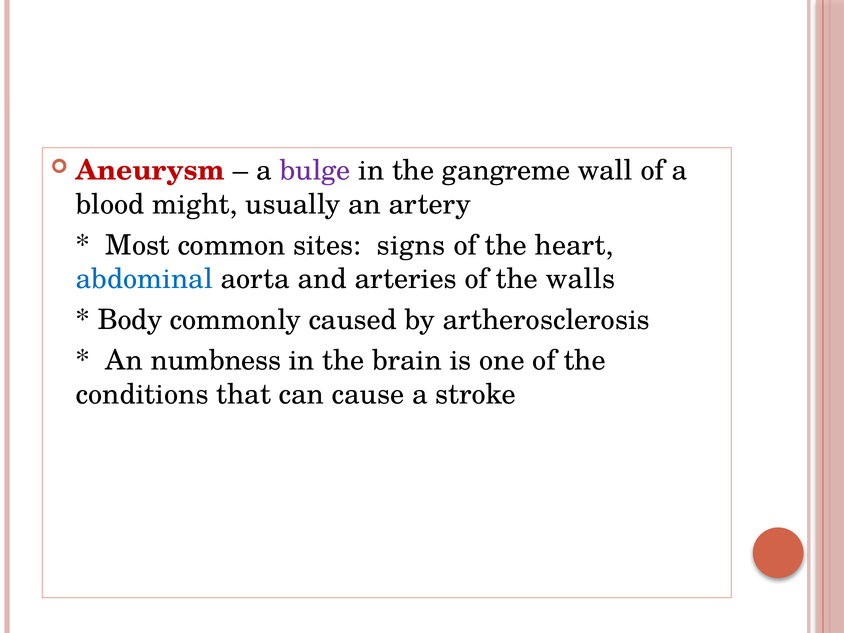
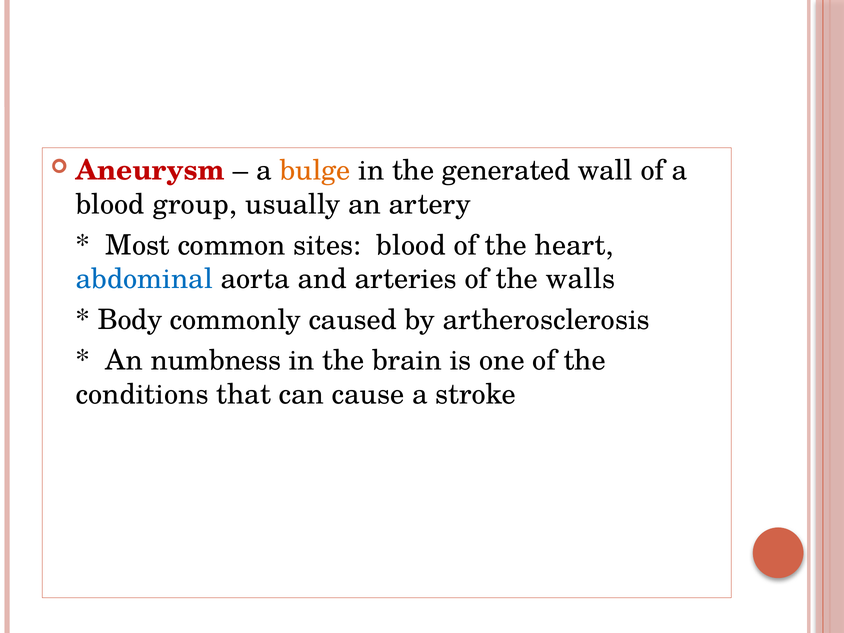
bulge colour: purple -> orange (315, 171)
gangreme: gangreme -> generated (506, 171)
might: might -> group (195, 204)
sites signs: signs -> blood (411, 245)
